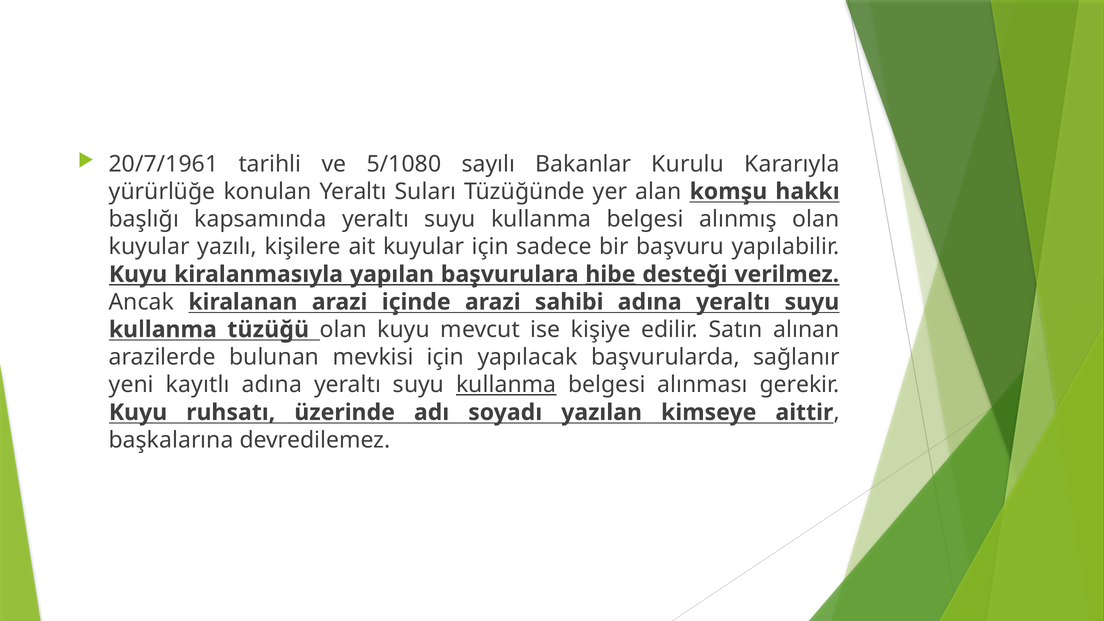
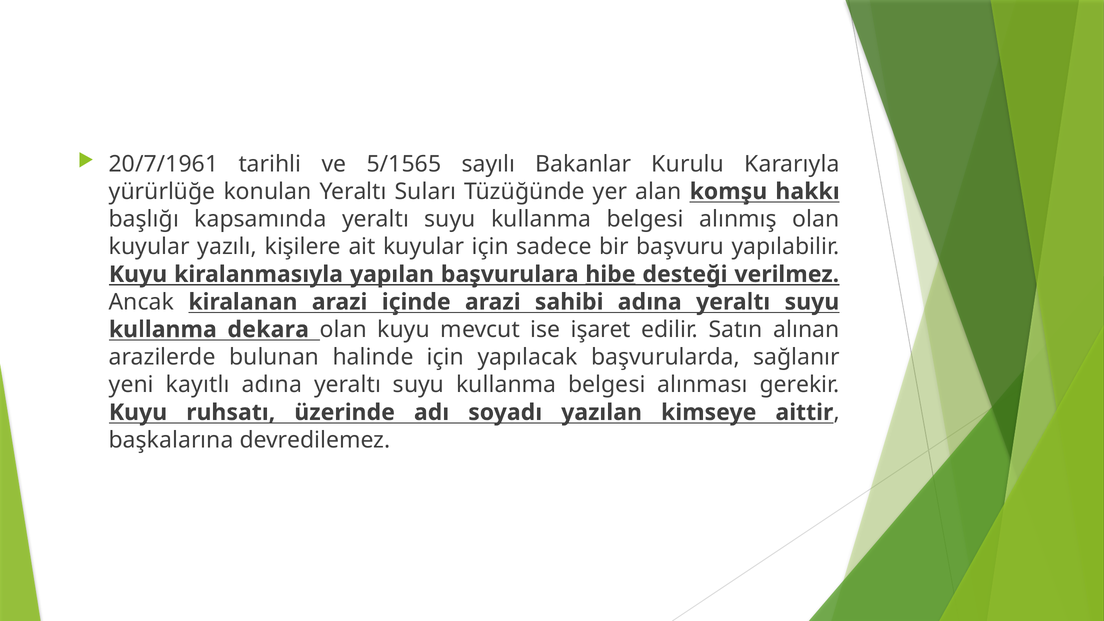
5/1080: 5/1080 -> 5/1565 (404, 164)
tüzüğü: tüzüğü -> dekara (268, 330)
kişiye: kişiye -> işaret (601, 330)
mevkisi: mevkisi -> halinde (373, 357)
kullanma underline: present -> none (506, 385)
